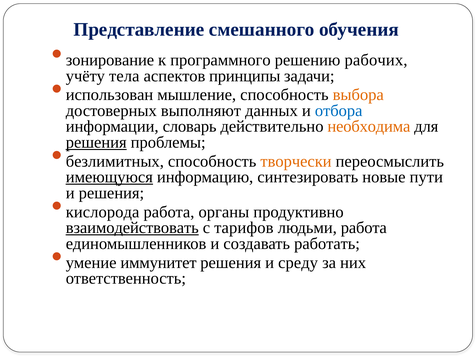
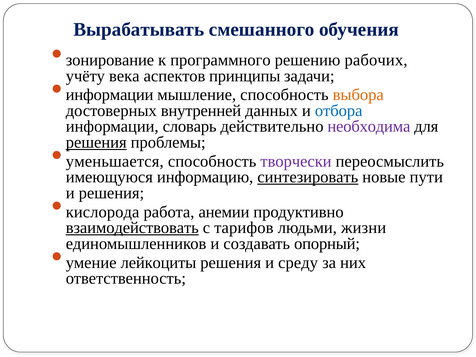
Представление: Представление -> Вырабатывать (139, 29)
тела: тела -> века (124, 76)
использован: использован -> информации (110, 95)
выполняют: выполняют -> внутренней (201, 111)
необходима colour: orange -> purple (369, 127)
безлимитных: безлимитных -> уменьшается (115, 161)
творчески colour: orange -> purple (296, 161)
имеющуюся underline: present -> none (109, 177)
синтезировать underline: none -> present (308, 177)
органы: органы -> анемии (224, 212)
людьми работа: работа -> жизни (364, 228)
работать: работать -> опорный (327, 244)
иммунитет: иммунитет -> лейкоциты (158, 263)
